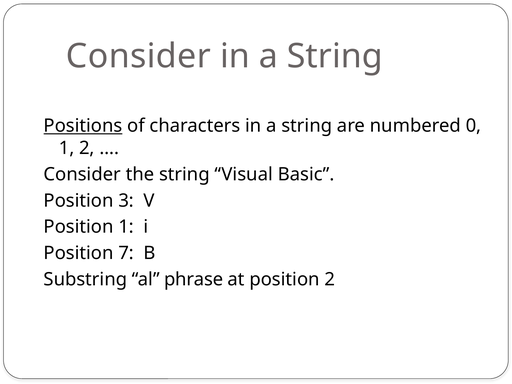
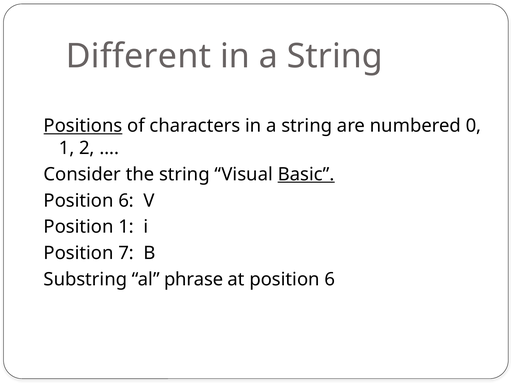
Consider: Consider -> Different (138, 56)
Basic underline: none -> present (306, 174)
3: 3 -> 6 (126, 201)
at position 2: 2 -> 6 (330, 279)
